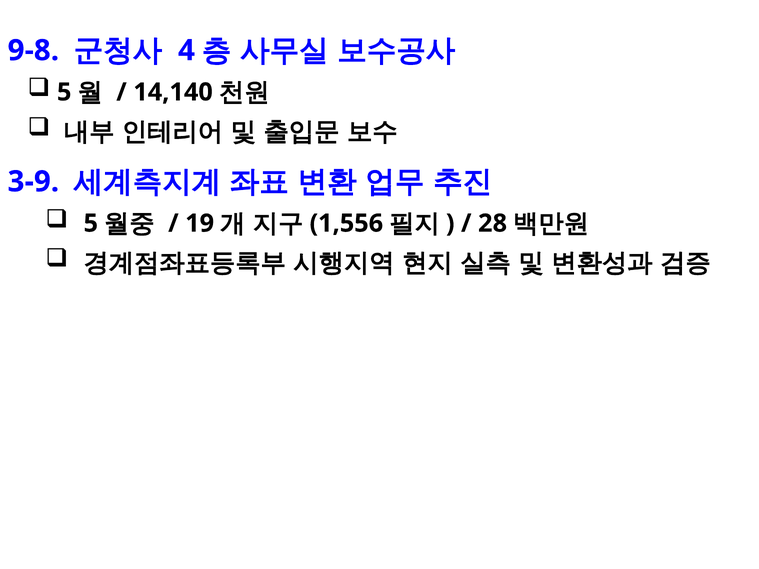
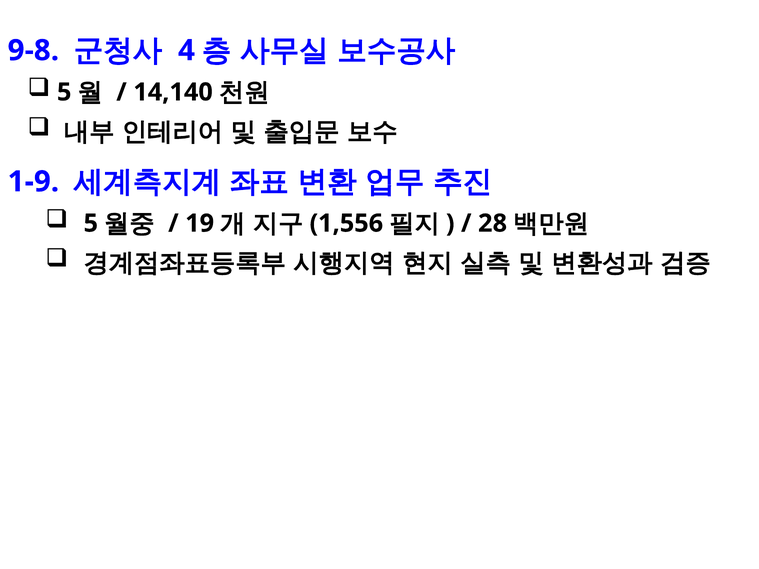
3-9: 3-9 -> 1-9 (33, 182)
